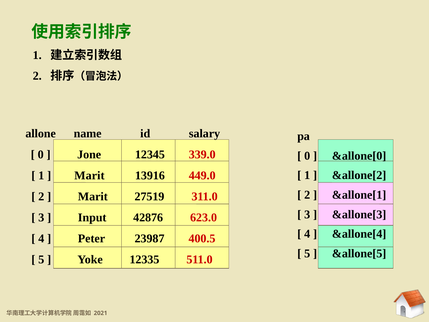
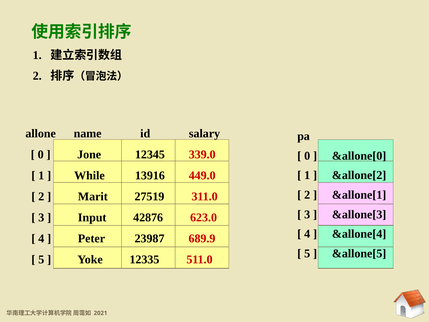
Marit: Marit -> While (89, 175)
400.5: 400.5 -> 689.9 (202, 238)
